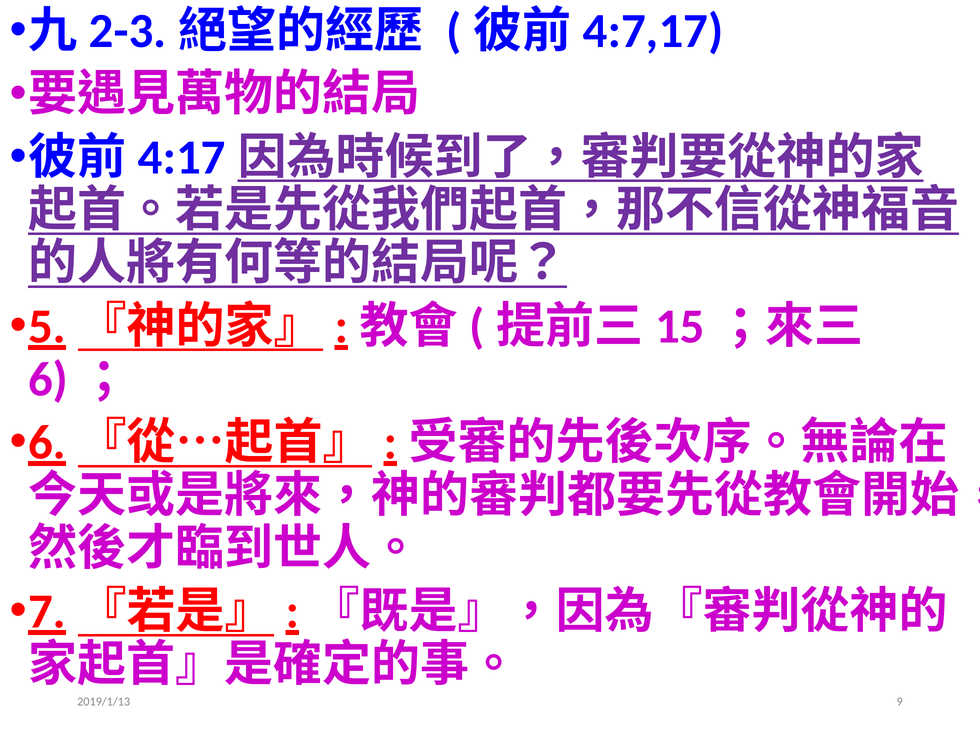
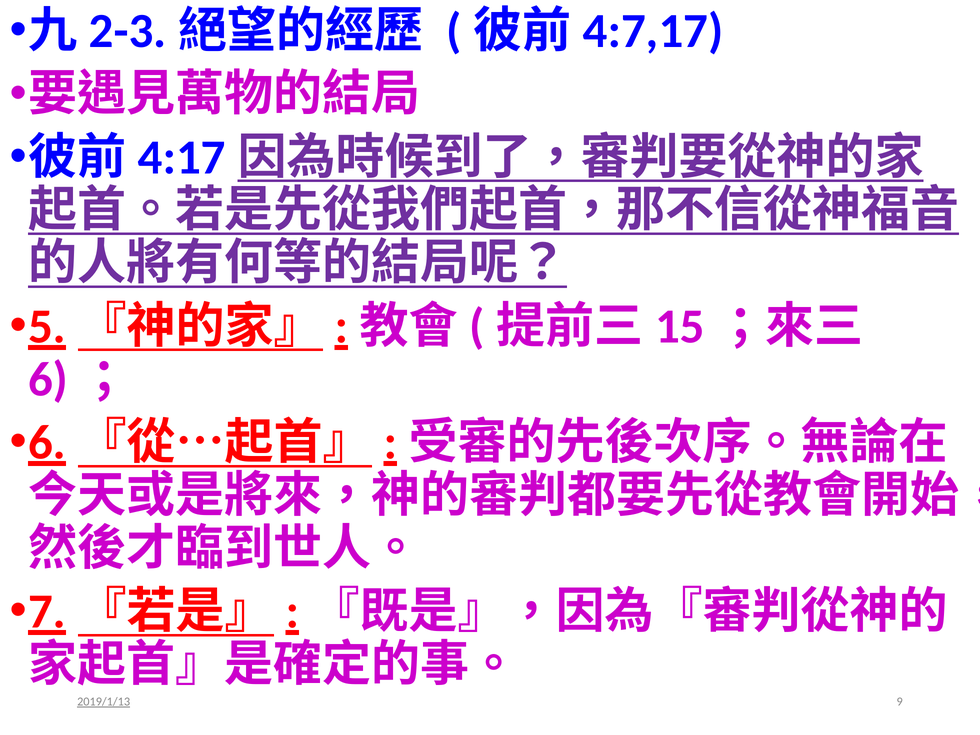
2019/1/13 underline: none -> present (104, 702)
